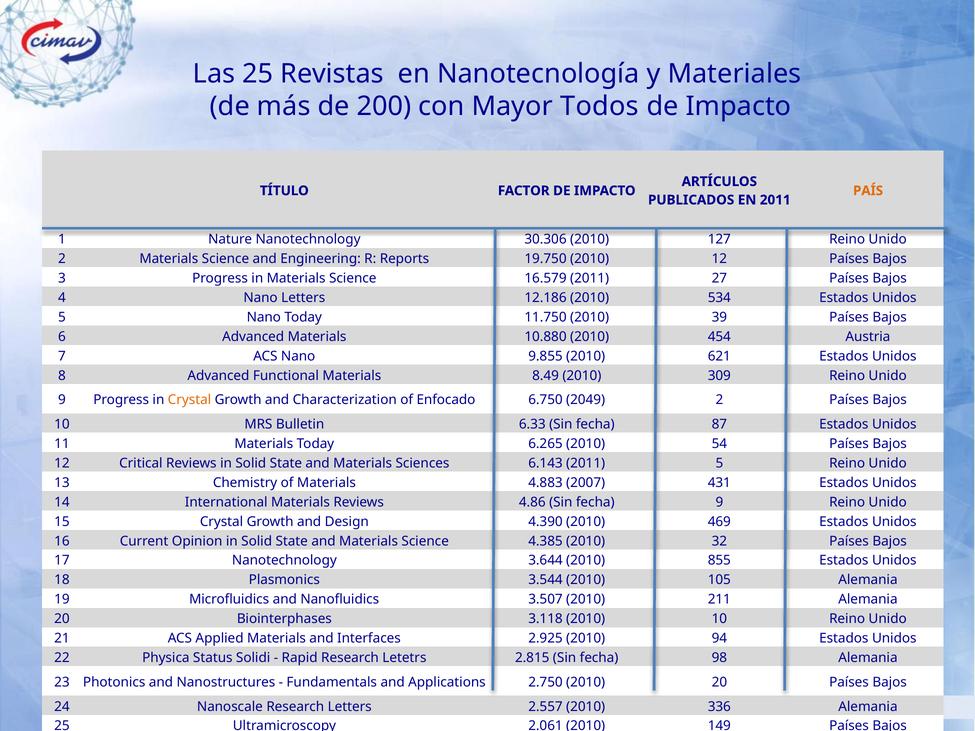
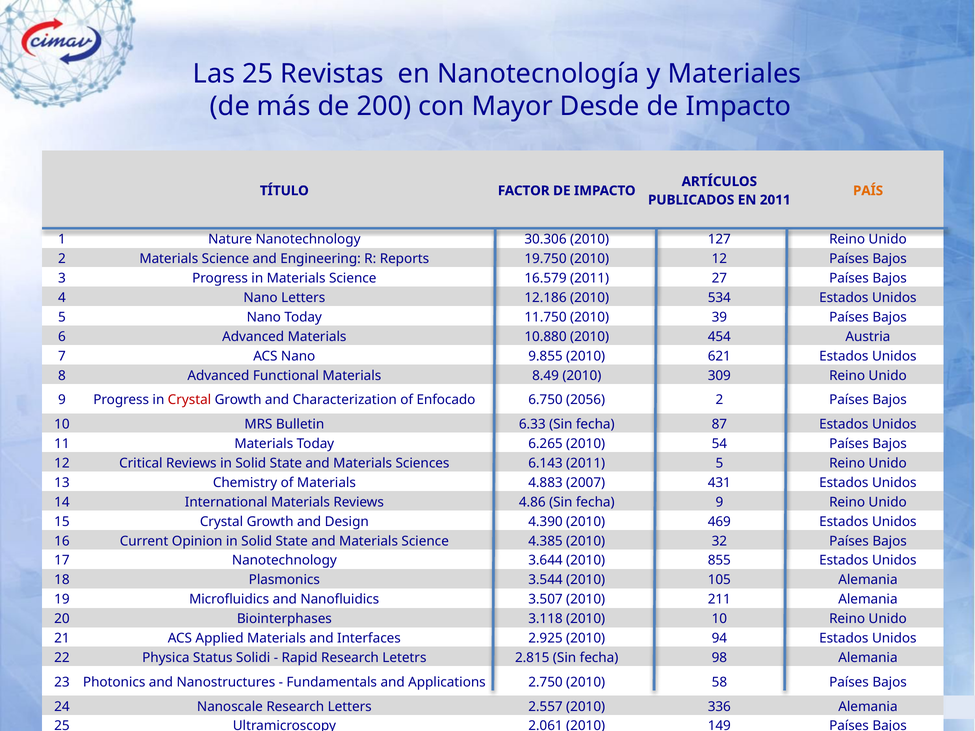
Todos: Todos -> Desde (600, 106)
Crystal colour: orange -> red (189, 400)
2049: 2049 -> 2056 (586, 400)
2010 20: 20 -> 58 (719, 682)
